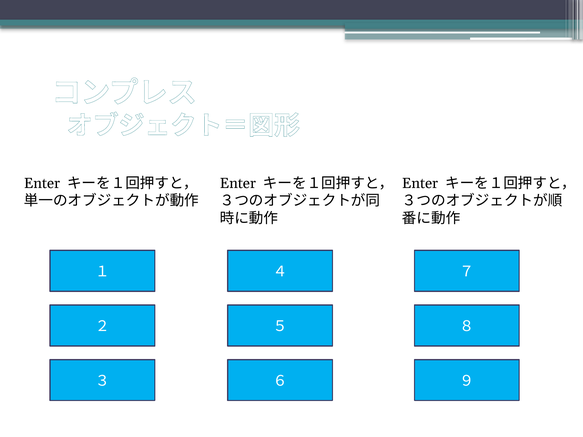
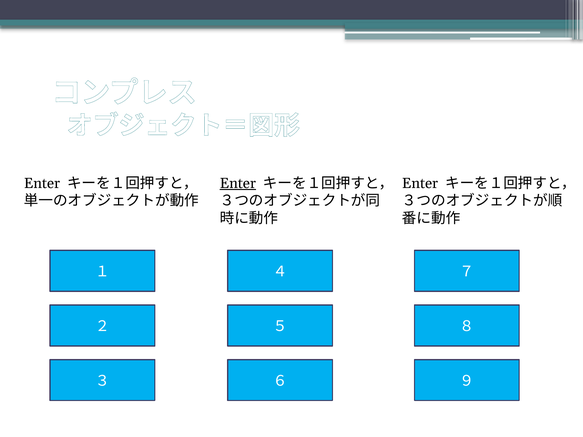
Enter underline: none -> present (238, 183)
